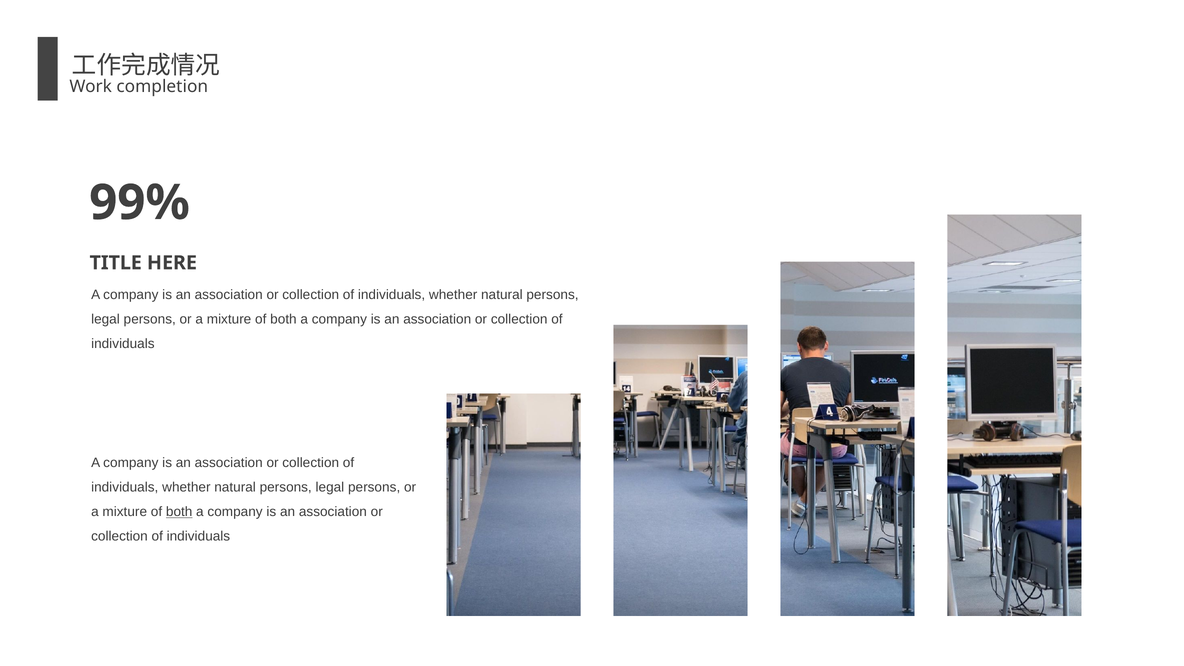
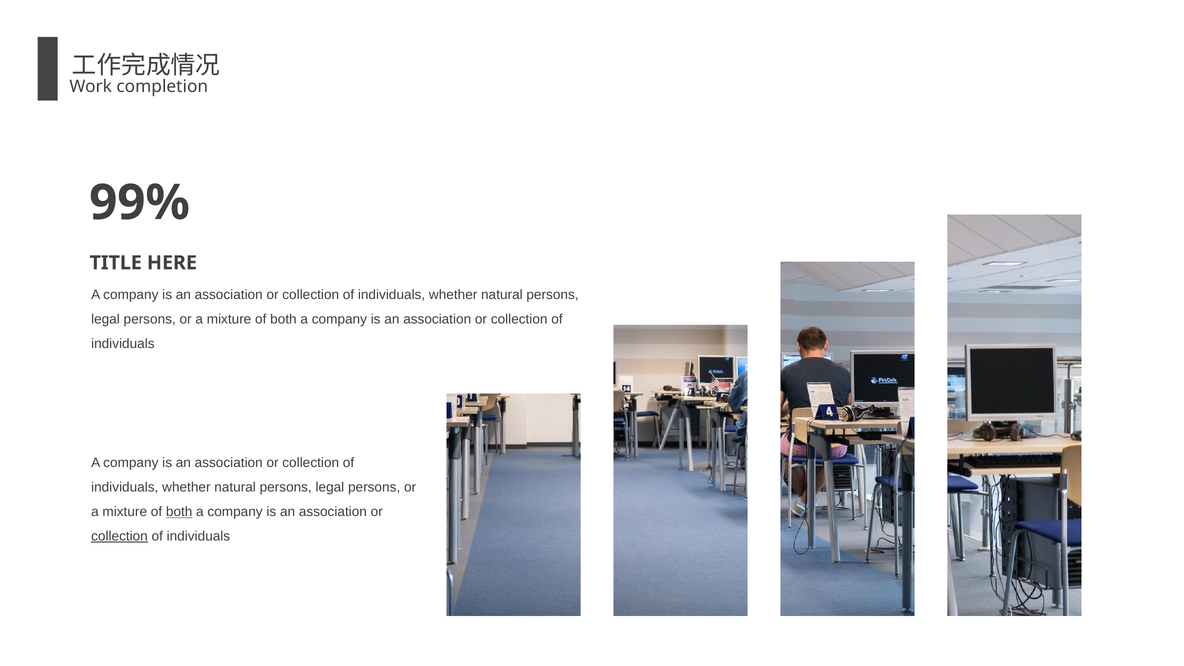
collection underline: none -> present (119, 536)
